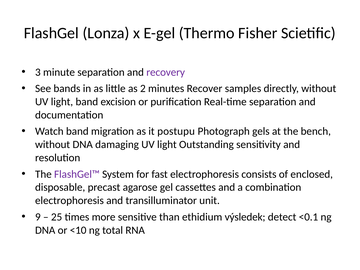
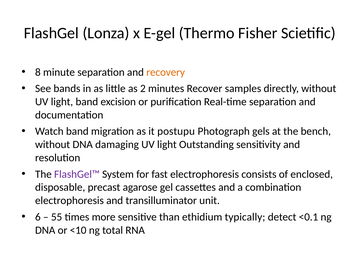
3: 3 -> 8 (38, 72)
recovery colour: purple -> orange (166, 72)
9: 9 -> 6 (38, 217)
25: 25 -> 55 (57, 217)
výsledek: výsledek -> typically (245, 217)
